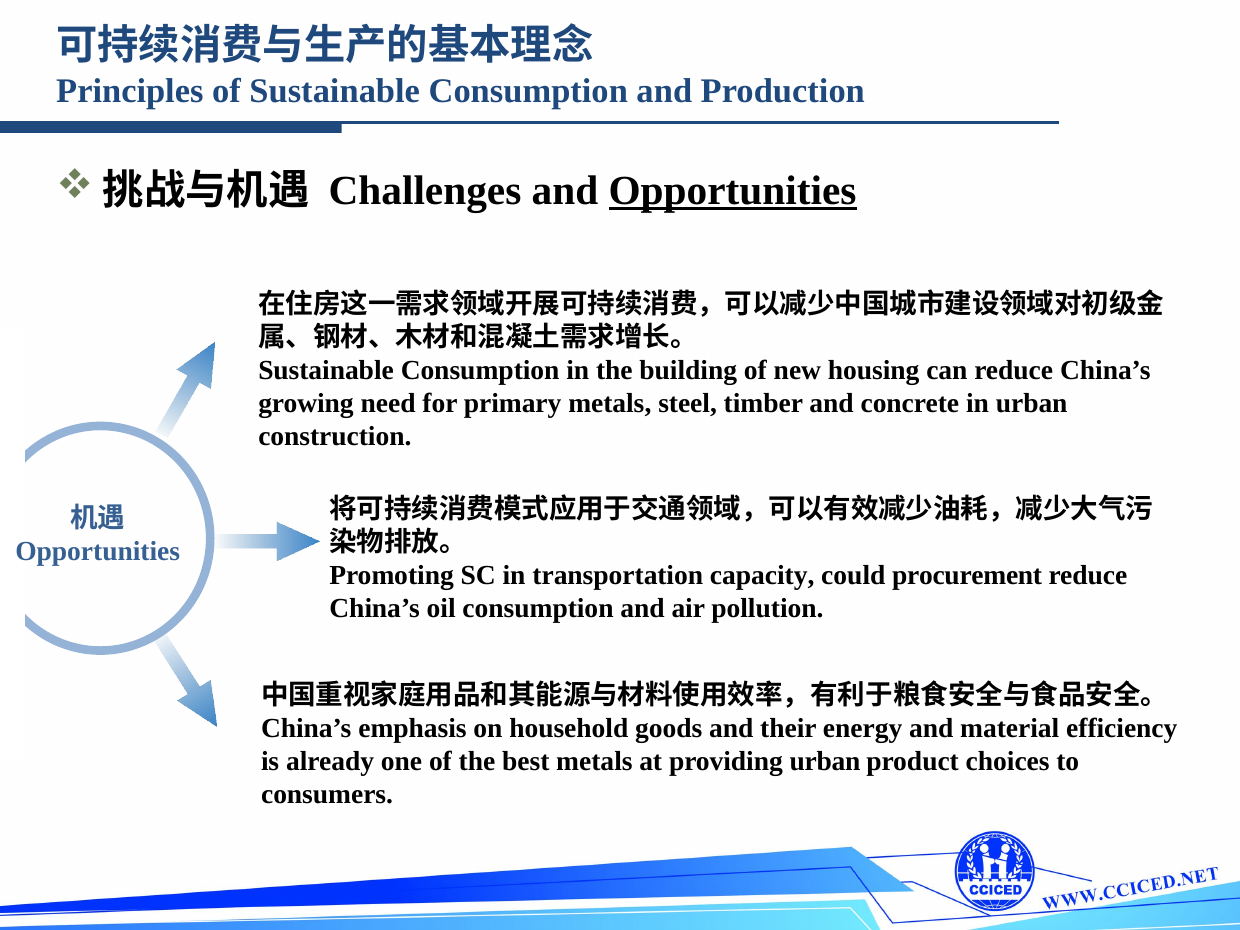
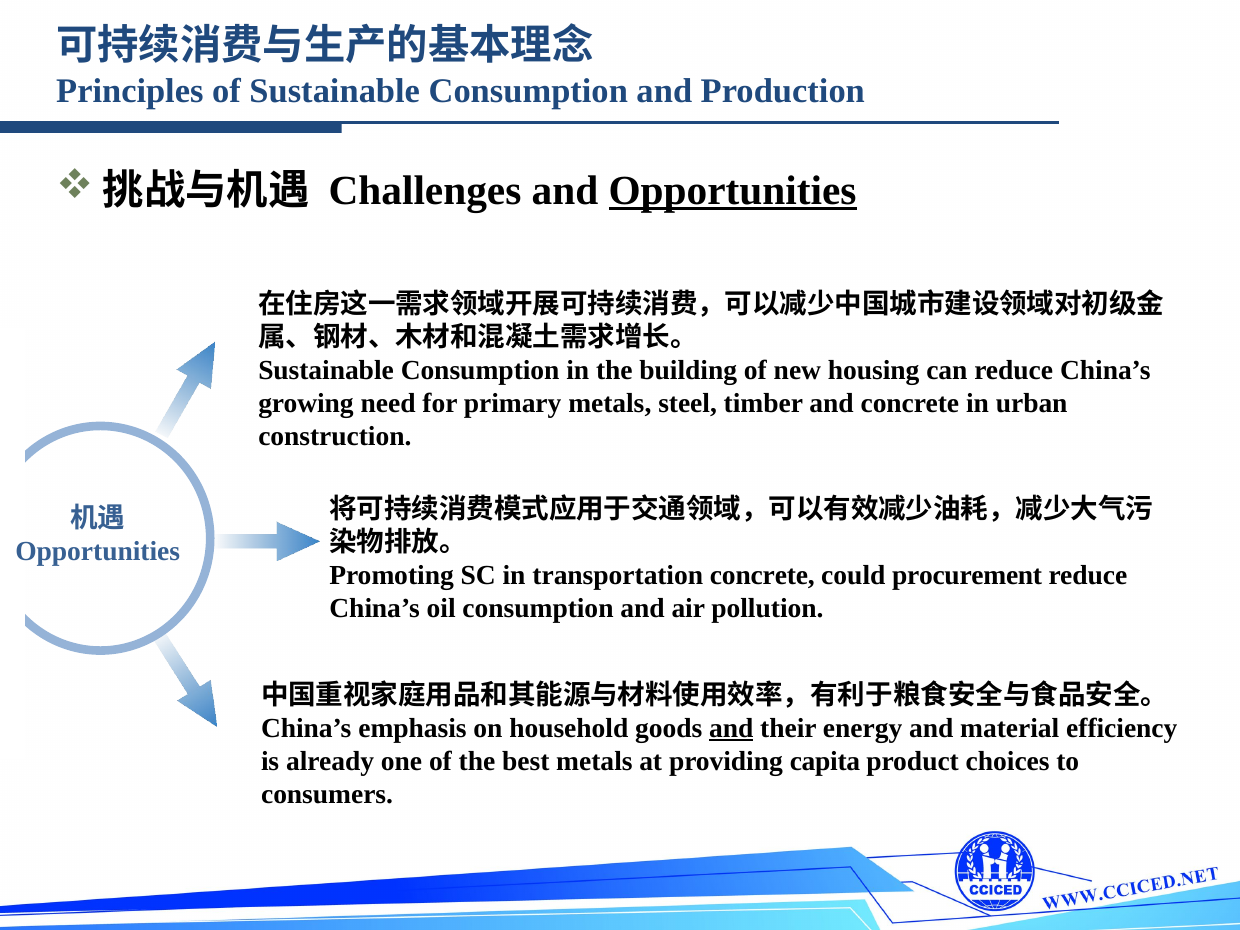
transportation capacity: capacity -> concrete (762, 575)
and underline: none -> present (731, 728)
providing urban: urban -> capita (825, 761)
